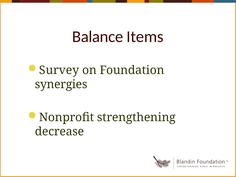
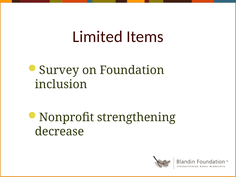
Balance: Balance -> Limited (98, 37)
synergies: synergies -> inclusion (61, 84)
